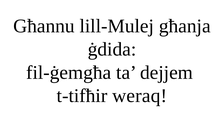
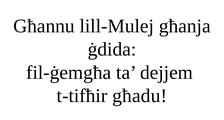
weraq: weraq -> għadu (140, 96)
